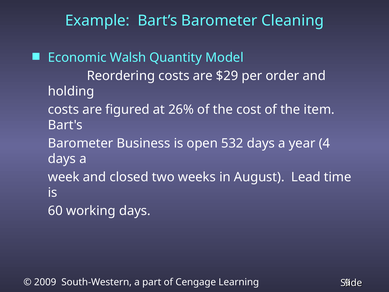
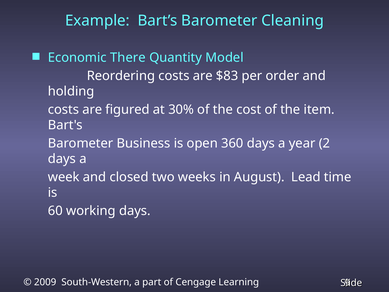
Walsh: Walsh -> There (128, 58)
$29: $29 -> $83 (227, 76)
26%: 26% -> 30% (181, 110)
532: 532 -> 360 (232, 143)
4: 4 -> 2 (324, 143)
